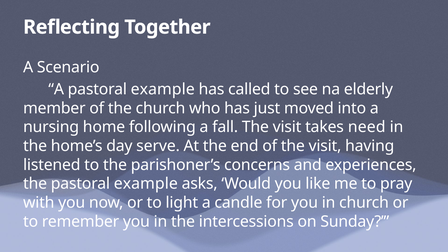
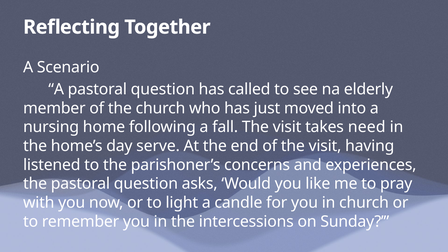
A pastoral example: example -> question (163, 89)
the pastoral example: example -> question (146, 184)
